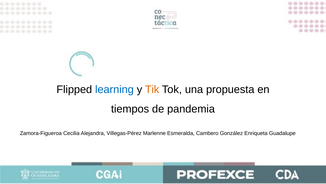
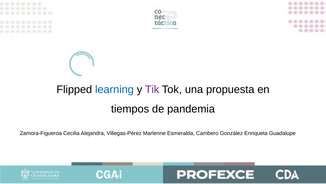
Tik colour: orange -> purple (152, 89)
